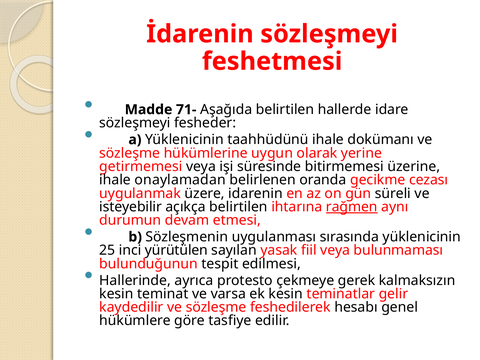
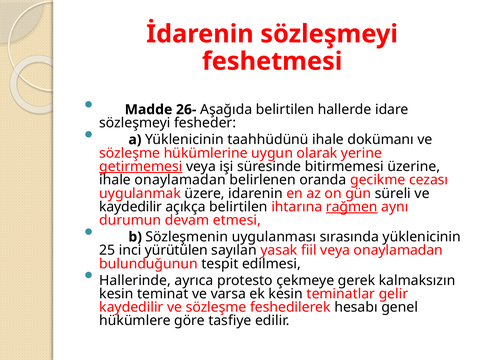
71-: 71- -> 26- (186, 110)
getirmemesi underline: none -> present (141, 167)
isteyebilir: isteyebilir -> kaydedilir (131, 207)
veya bulunmaması: bulunmaması -> onaylamadan (398, 250)
